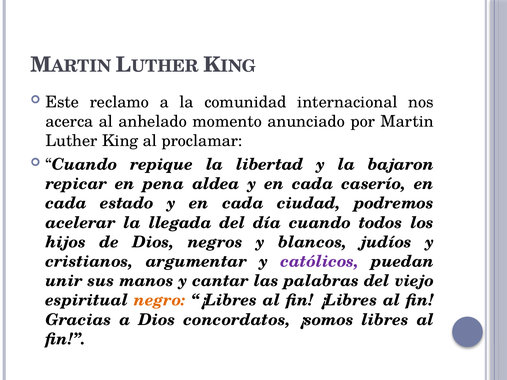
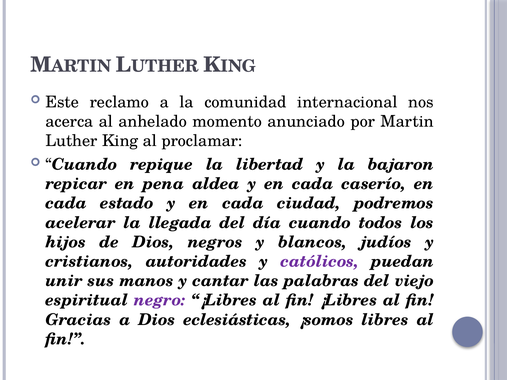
argumentar: argumentar -> autoridades (196, 262)
negro colour: orange -> purple (160, 301)
concordatos: concordatos -> eclesiásticas (237, 320)
